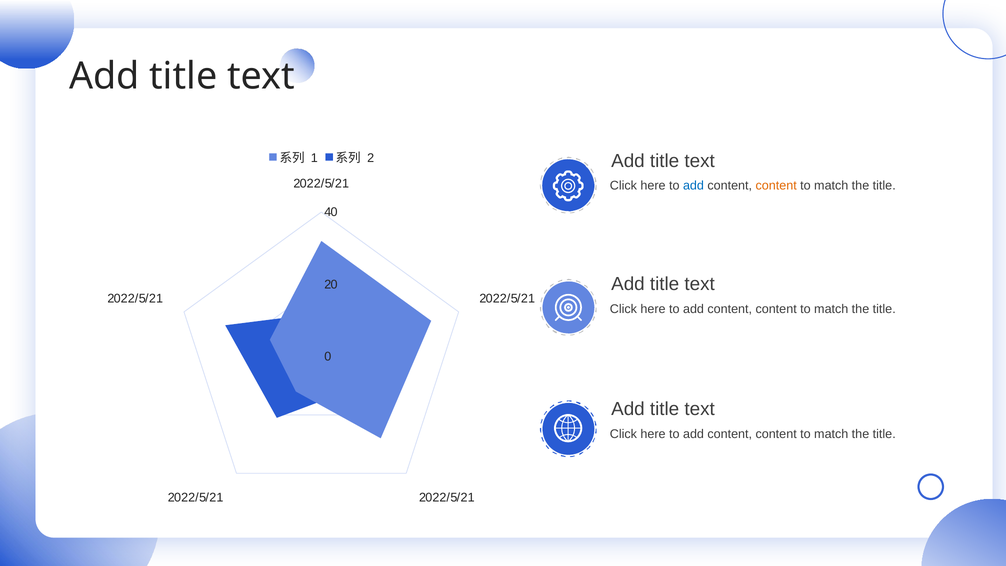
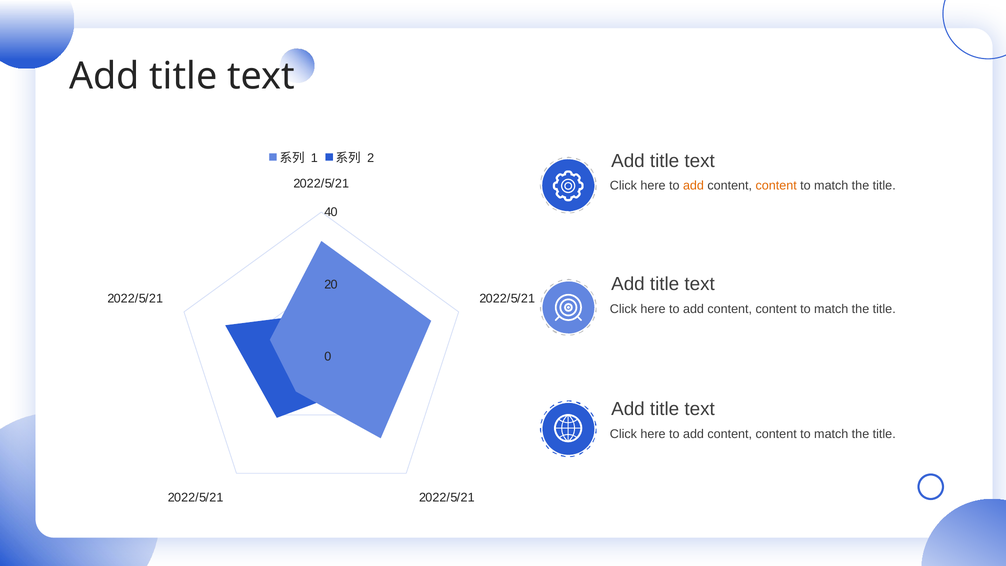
add colour: blue -> orange (693, 186)
